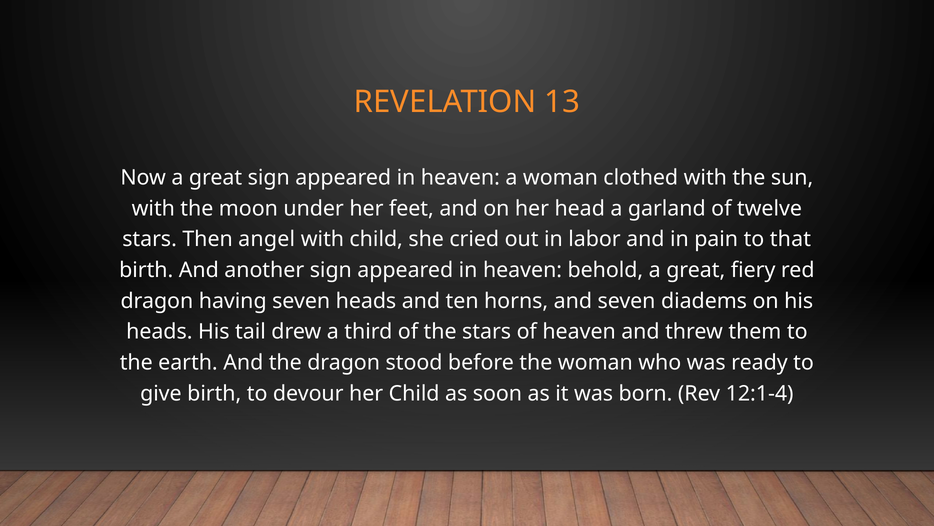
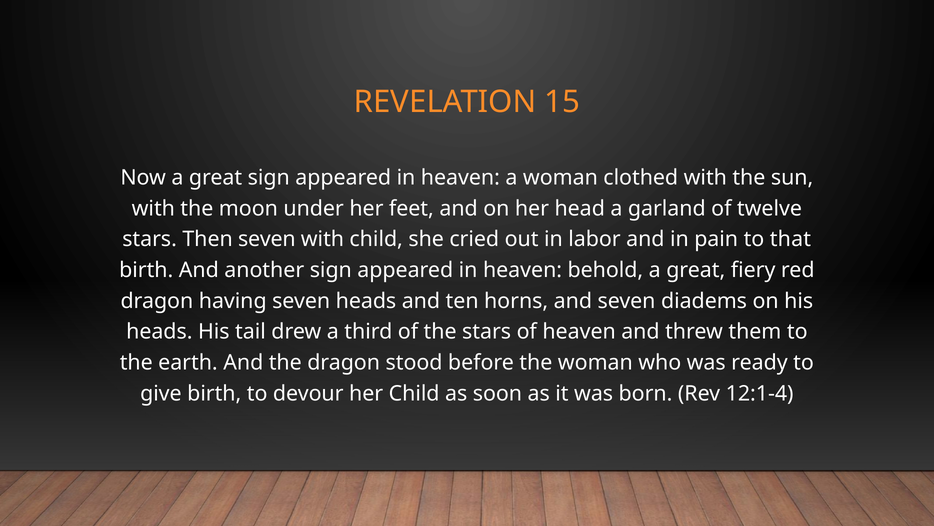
13: 13 -> 15 (562, 102)
Then angel: angel -> seven (267, 239)
